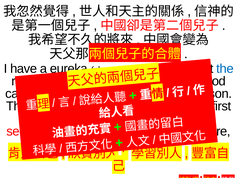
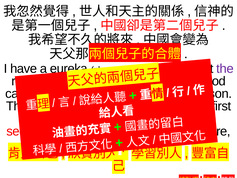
the colour: blue -> purple (225, 69)
